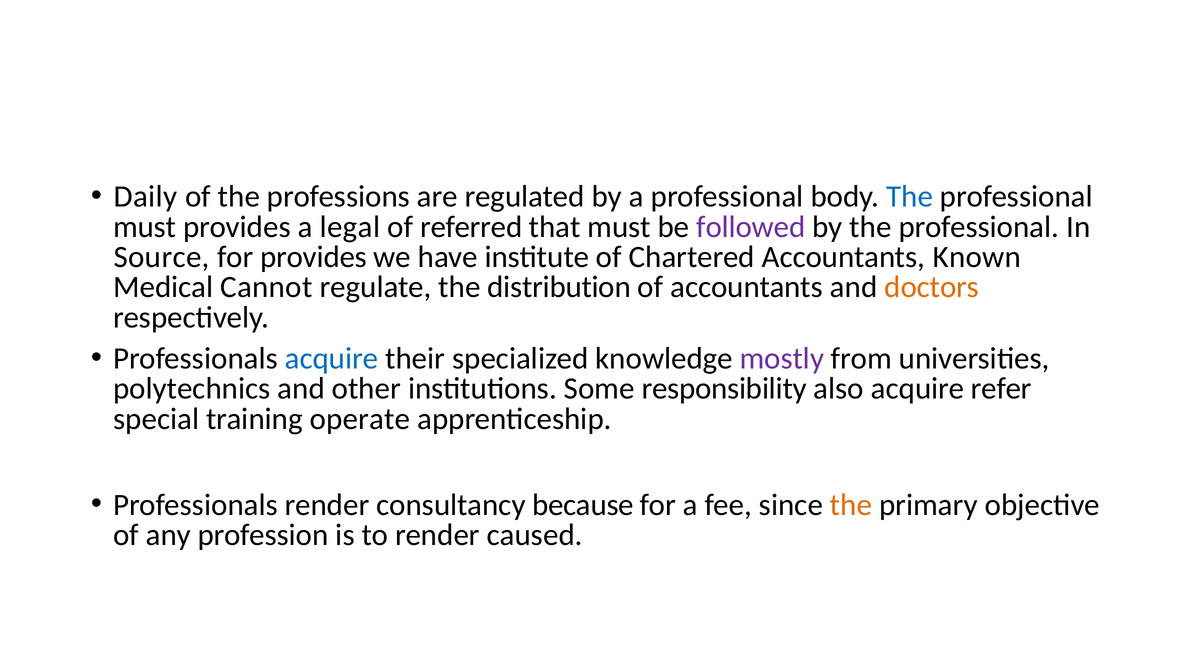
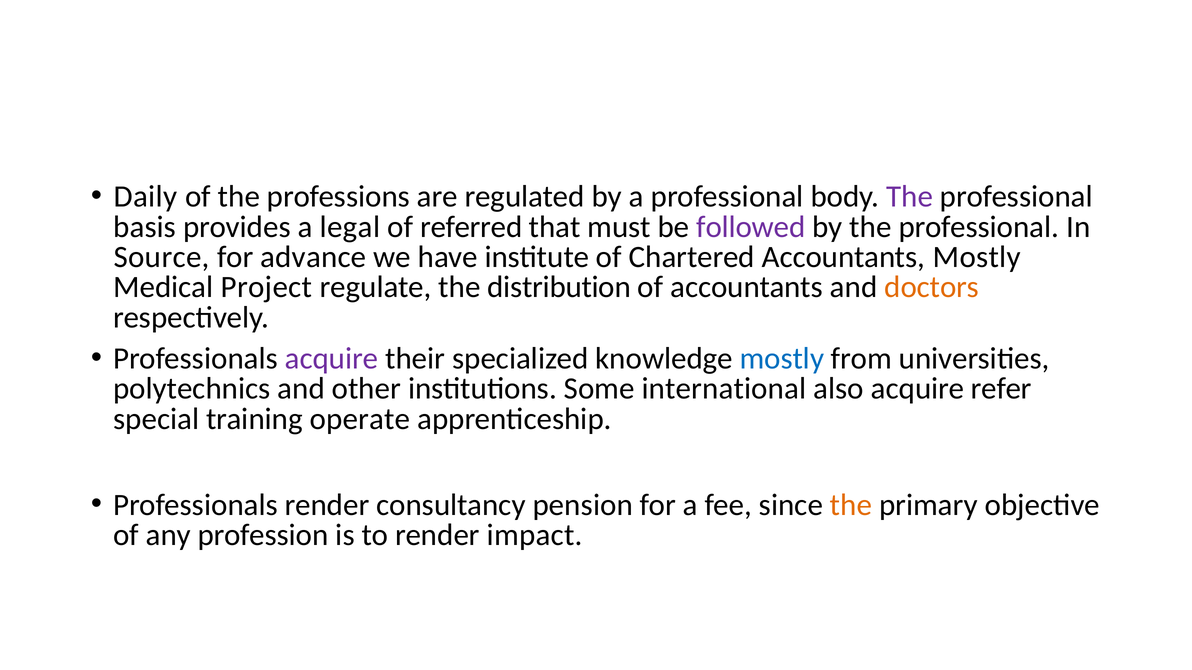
The colour: blue -> purple (910, 197)
must: must -> basis (145, 227)
for provides: provides -> advance (313, 257)
Accountants Known: Known -> Mostly (977, 257)
Cannot: Cannot -> Project (266, 287)
acquire colour: blue -> purple (332, 359)
mostly colour: purple -> blue (782, 359)
responsibility: responsibility -> international (724, 389)
because: because -> pension (583, 505)
caused: caused -> impact (535, 535)
